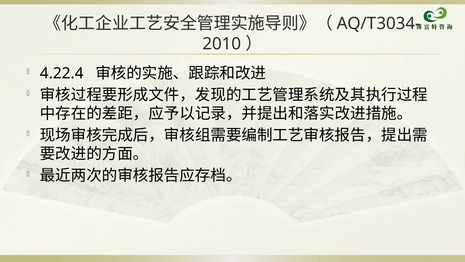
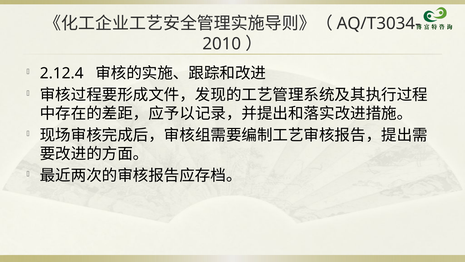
4.22.4: 4.22.4 -> 2.12.4 (62, 73)
